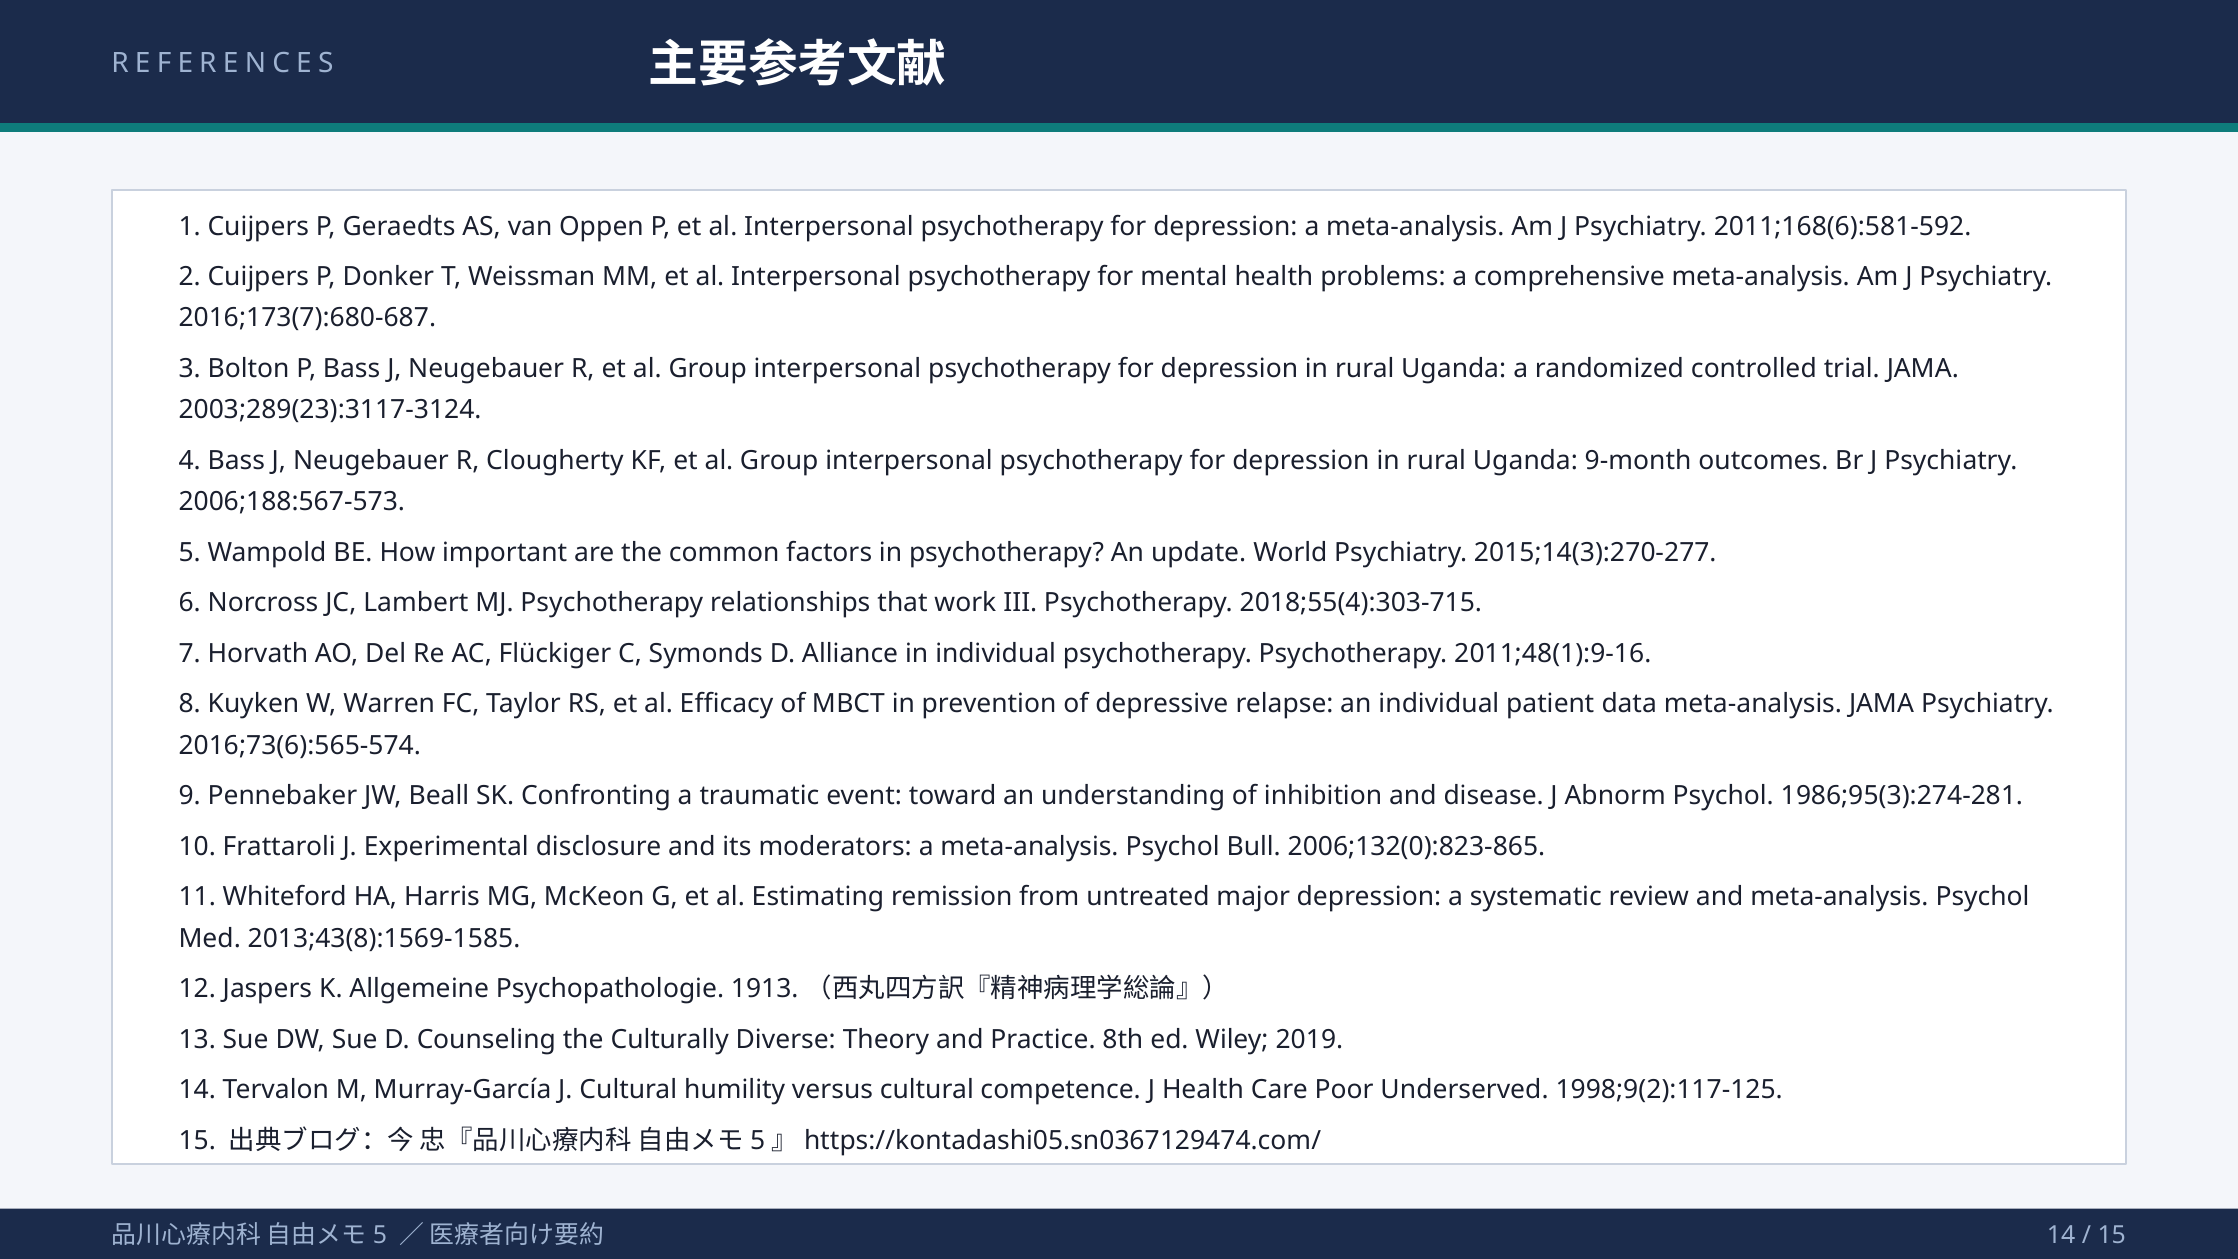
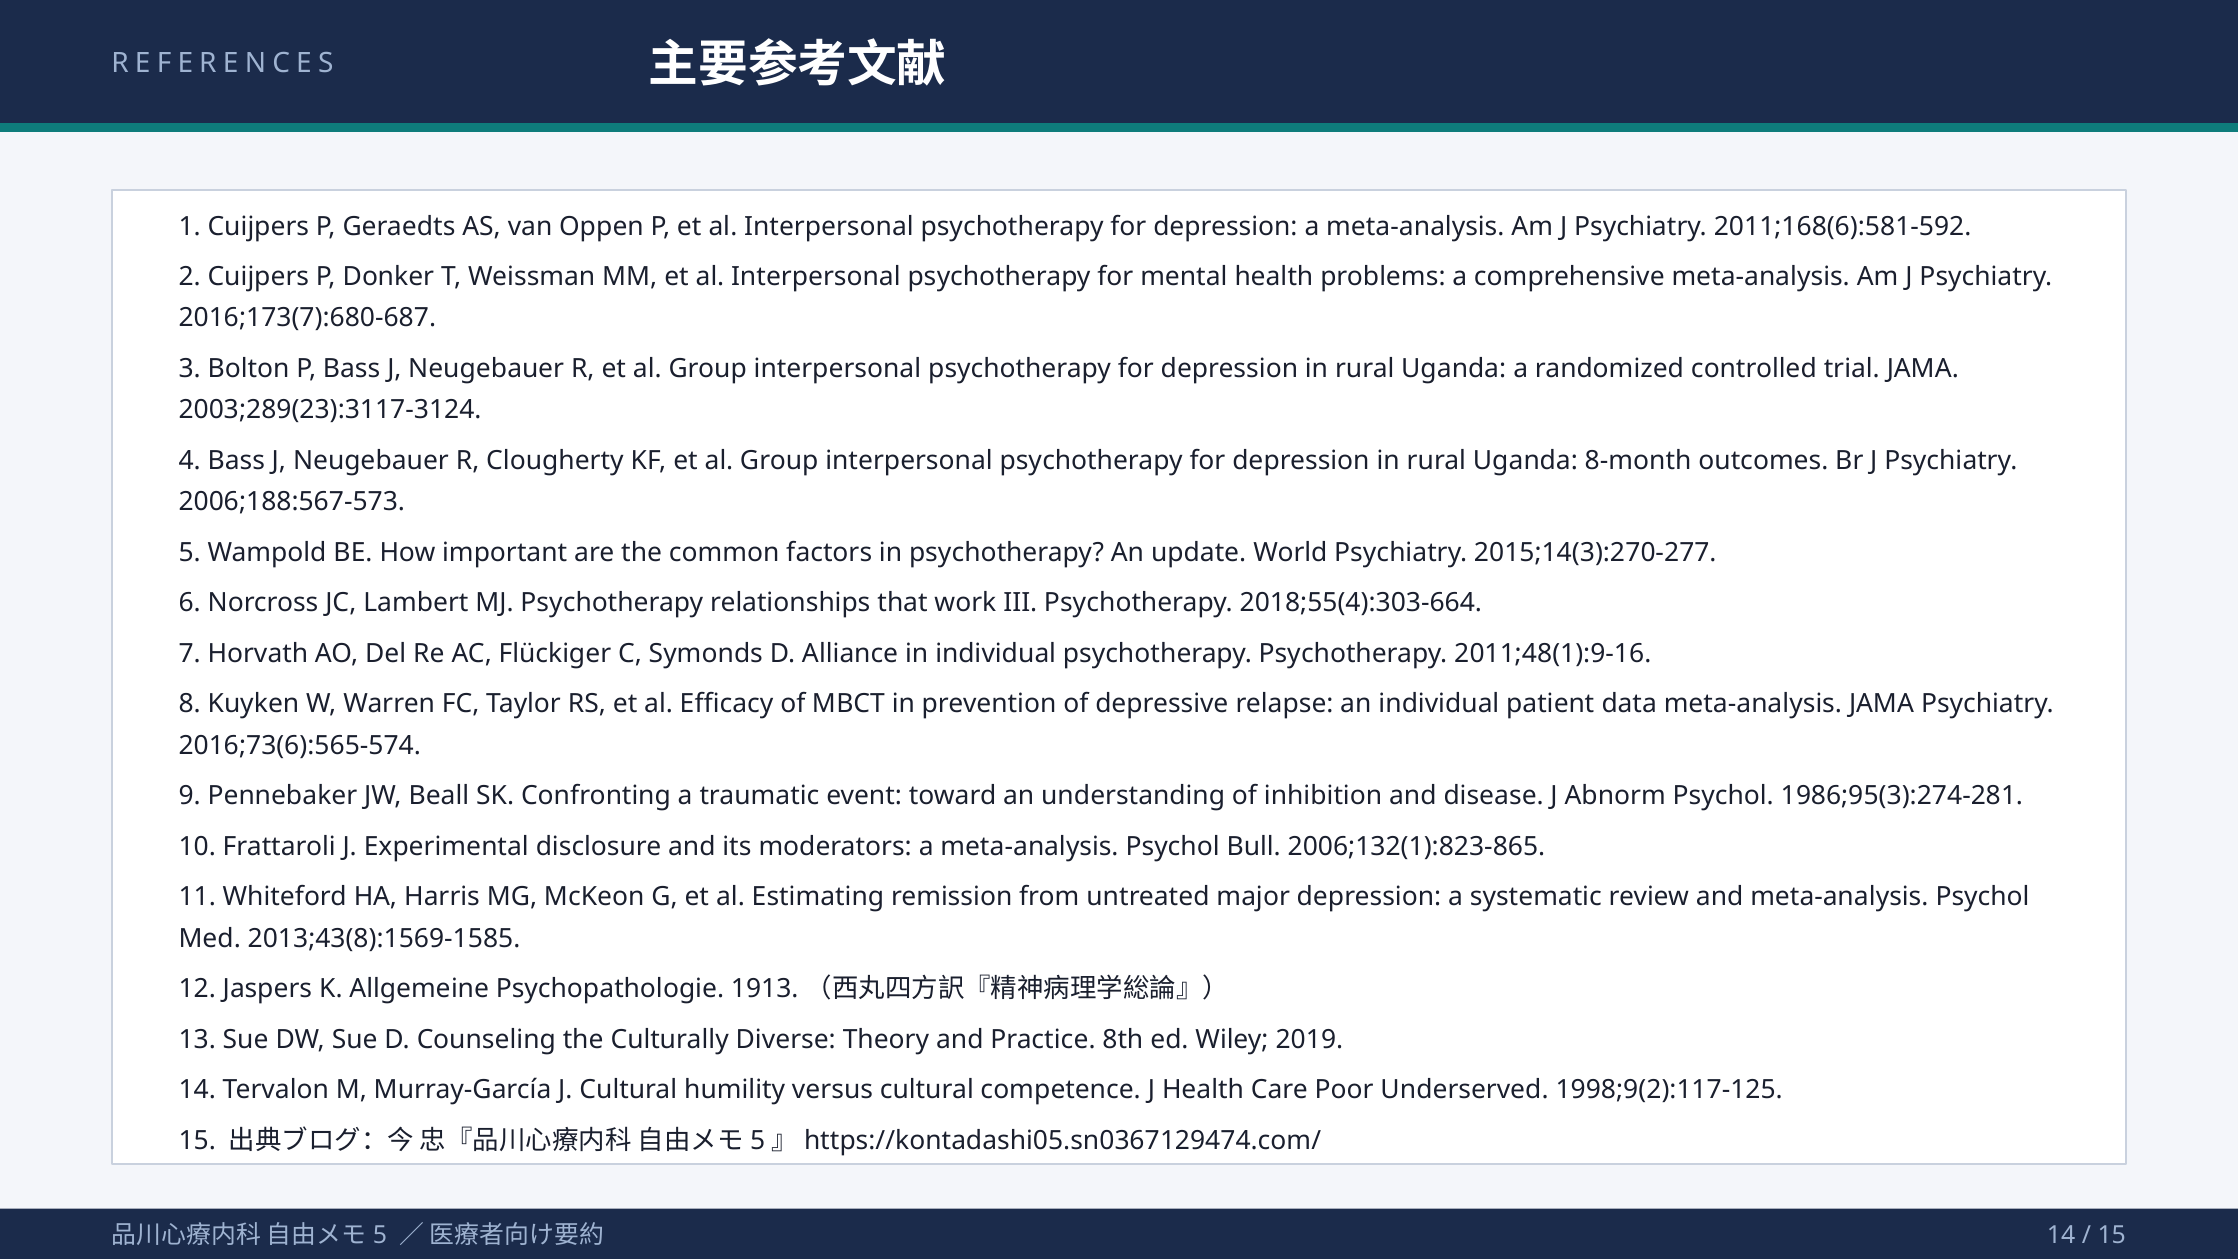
9-month: 9-month -> 8-month (1638, 461)
2018;55(4):303-715: 2018;55(4):303-715 -> 2018;55(4):303-664 (1361, 603)
2006;132(0):823-865: 2006;132(0):823-865 -> 2006;132(1):823-865 (1416, 847)
